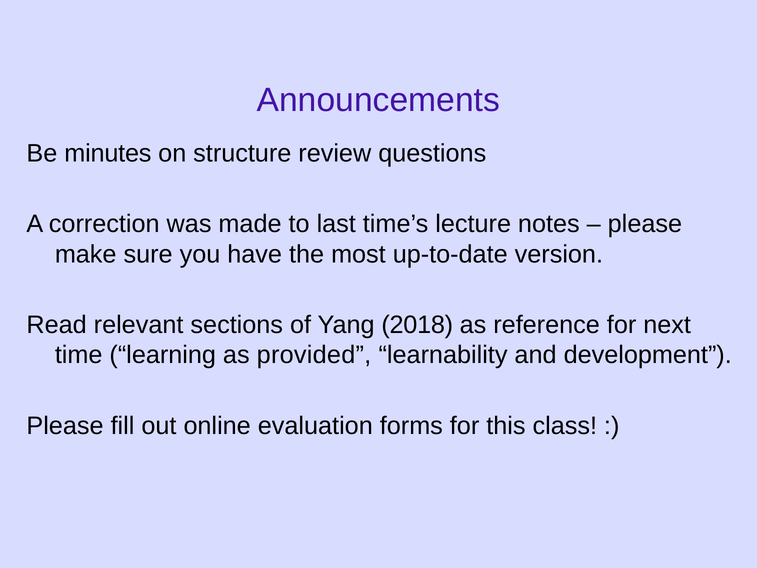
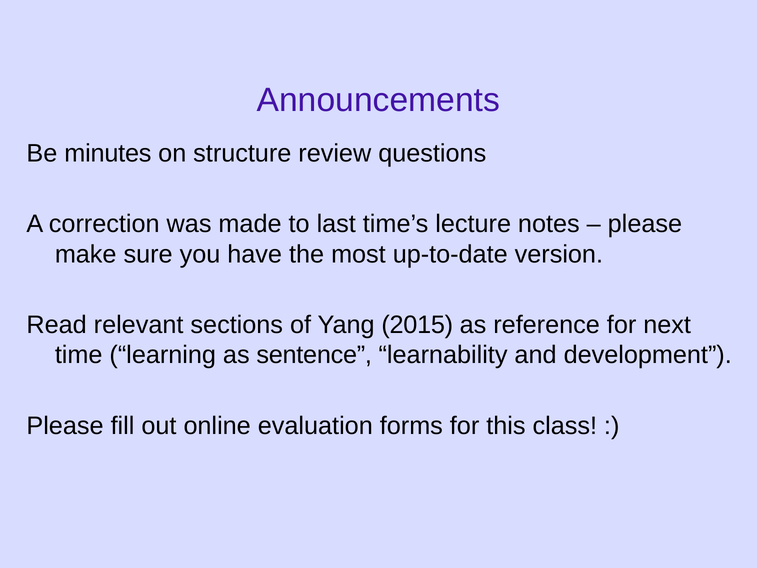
2018: 2018 -> 2015 (417, 325)
provided: provided -> sentence (314, 355)
